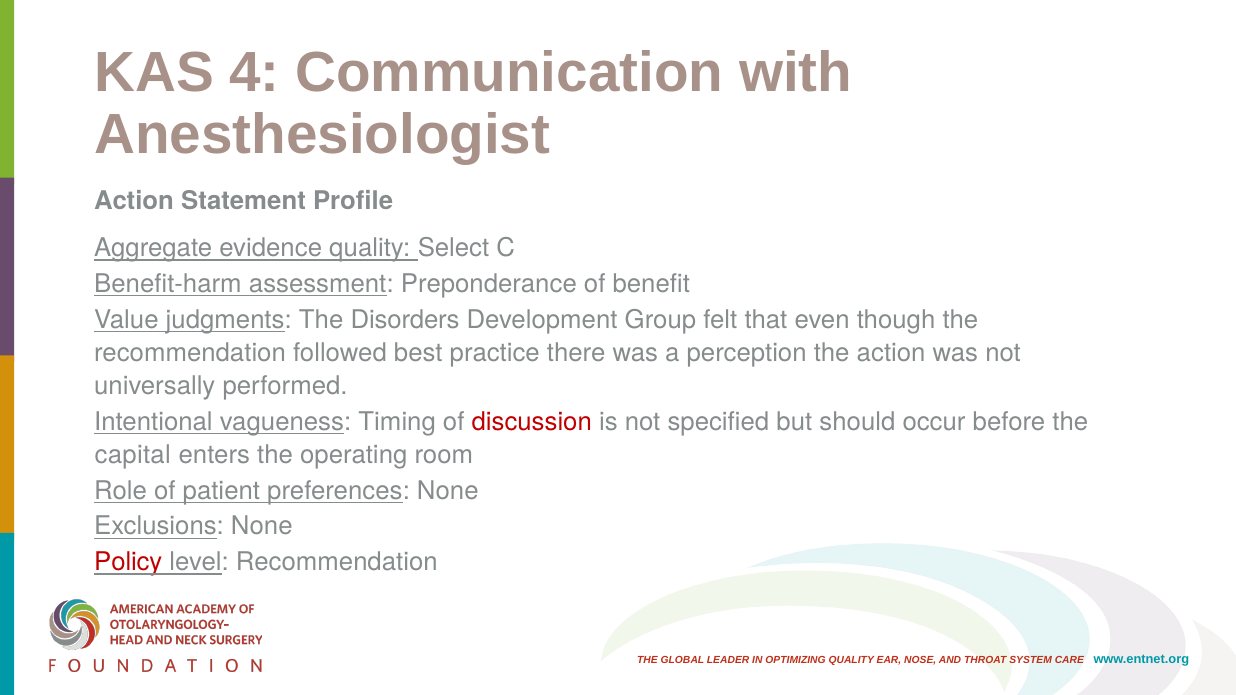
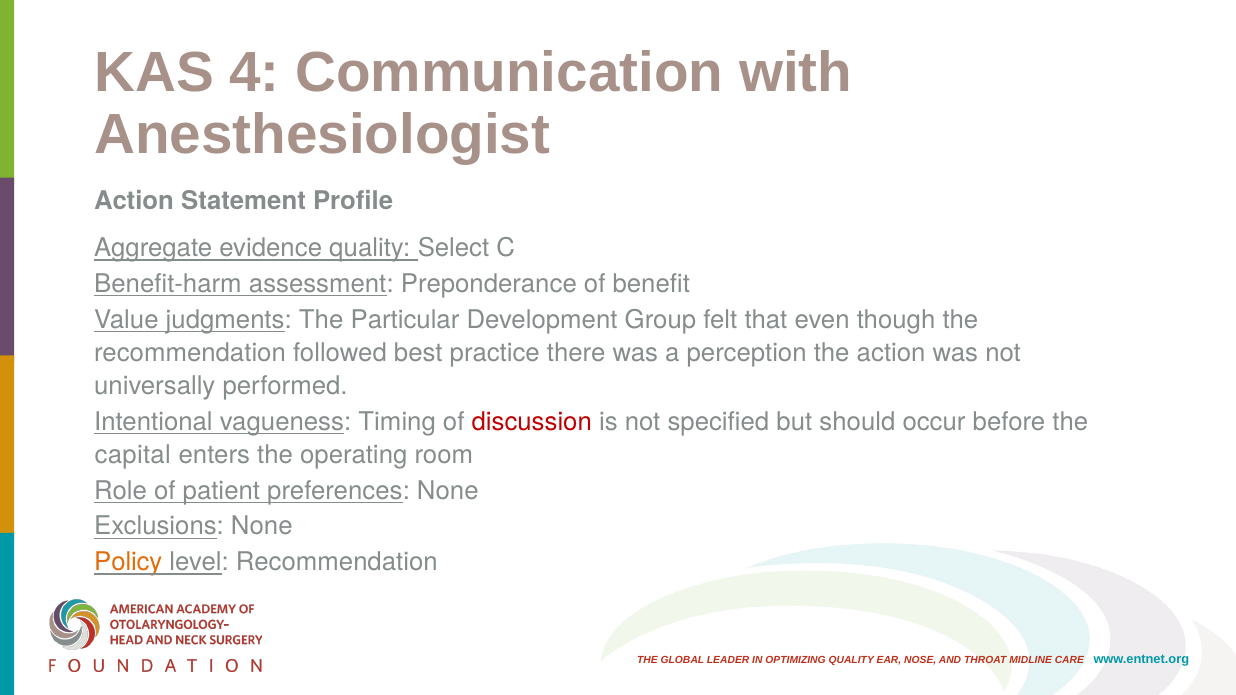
Disorders: Disorders -> Particular (405, 320)
Policy colour: red -> orange (128, 562)
SYSTEM: SYSTEM -> MIDLINE (1031, 661)
